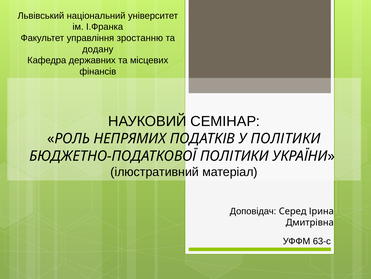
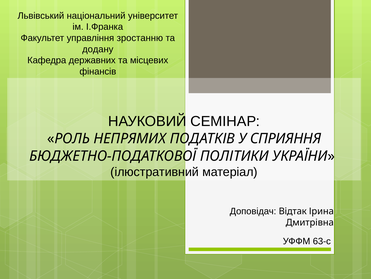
У ПОЛІТИКИ: ПОЛІТИКИ -> СПРИЯННЯ (286, 138)
Серед: Серед -> Відтак (293, 211)
